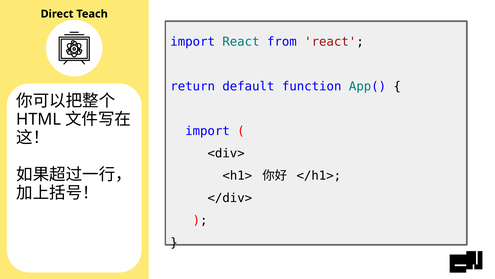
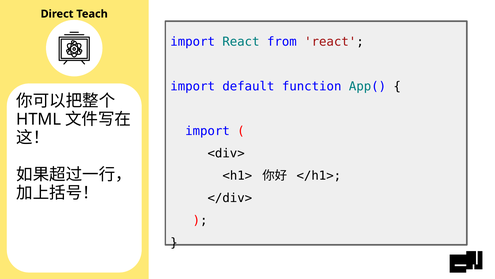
return: return -> import (193, 86)
